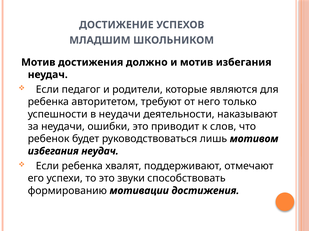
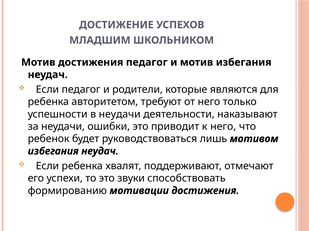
достижения должно: должно -> педагог (147, 62)
к слов: слов -> него (223, 127)
